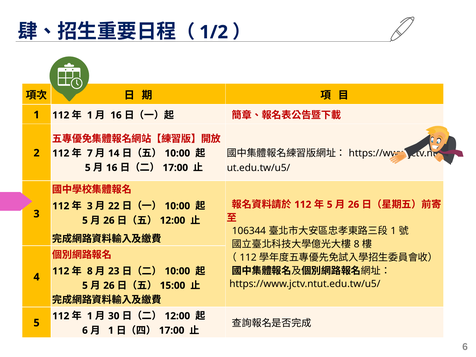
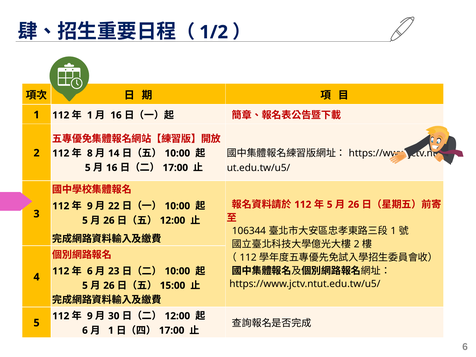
7: 7 -> 8 (90, 153)
3: 3 -> 9 (90, 206)
8: 8 -> 2 (357, 244)
8: 8 -> 6 (90, 271)
1: 1 -> 9 (90, 316)
